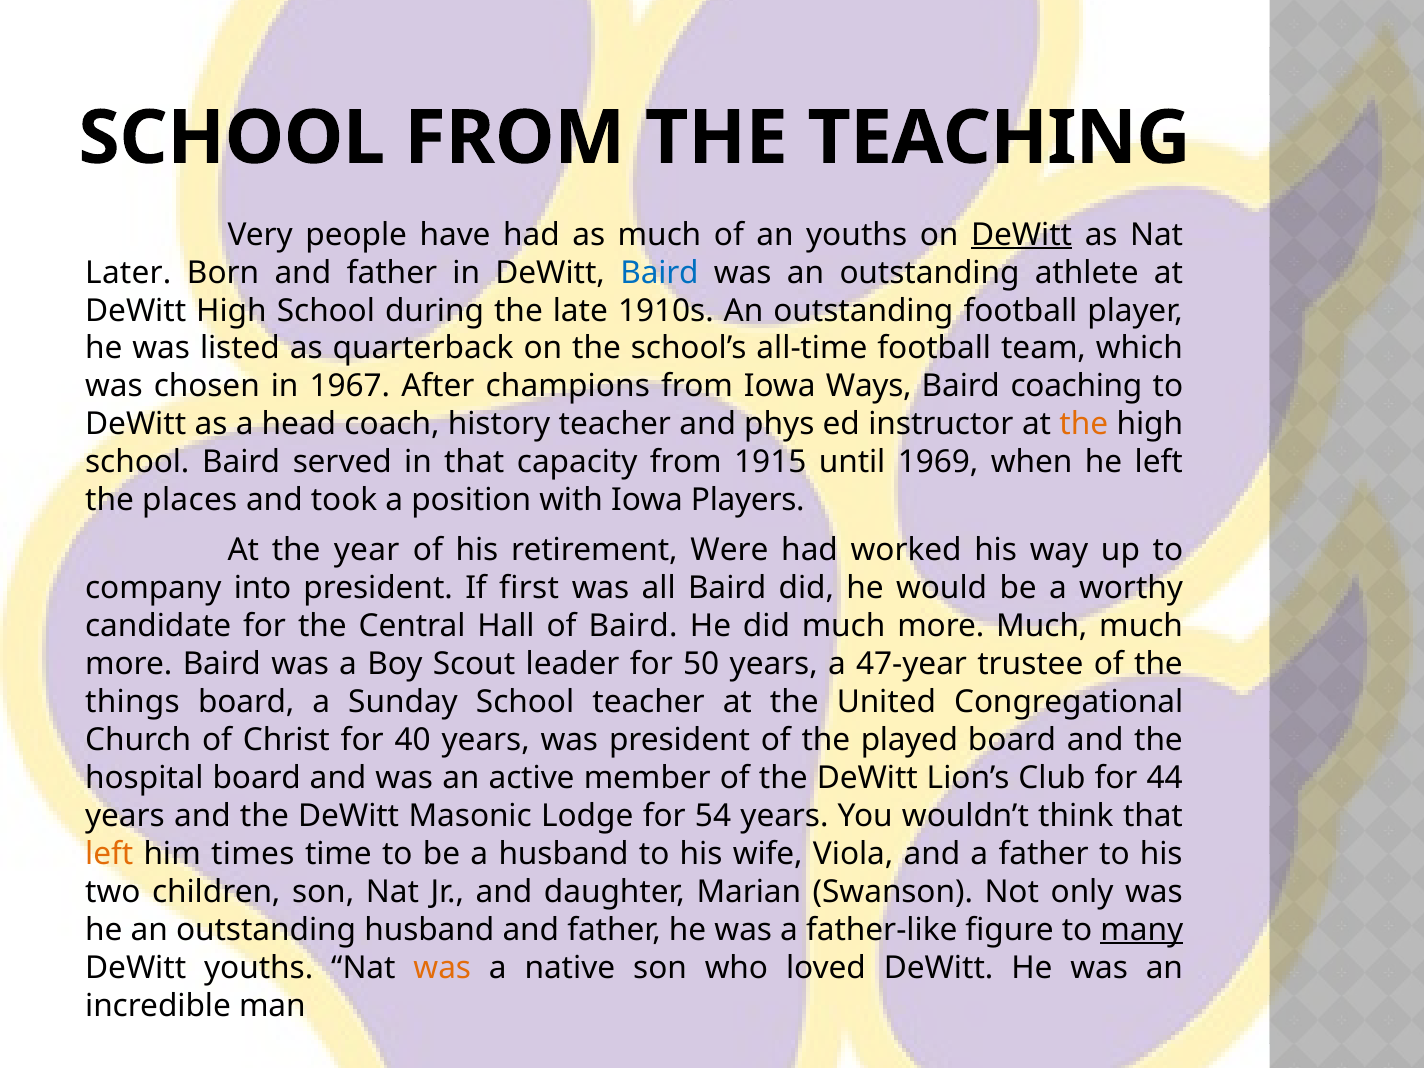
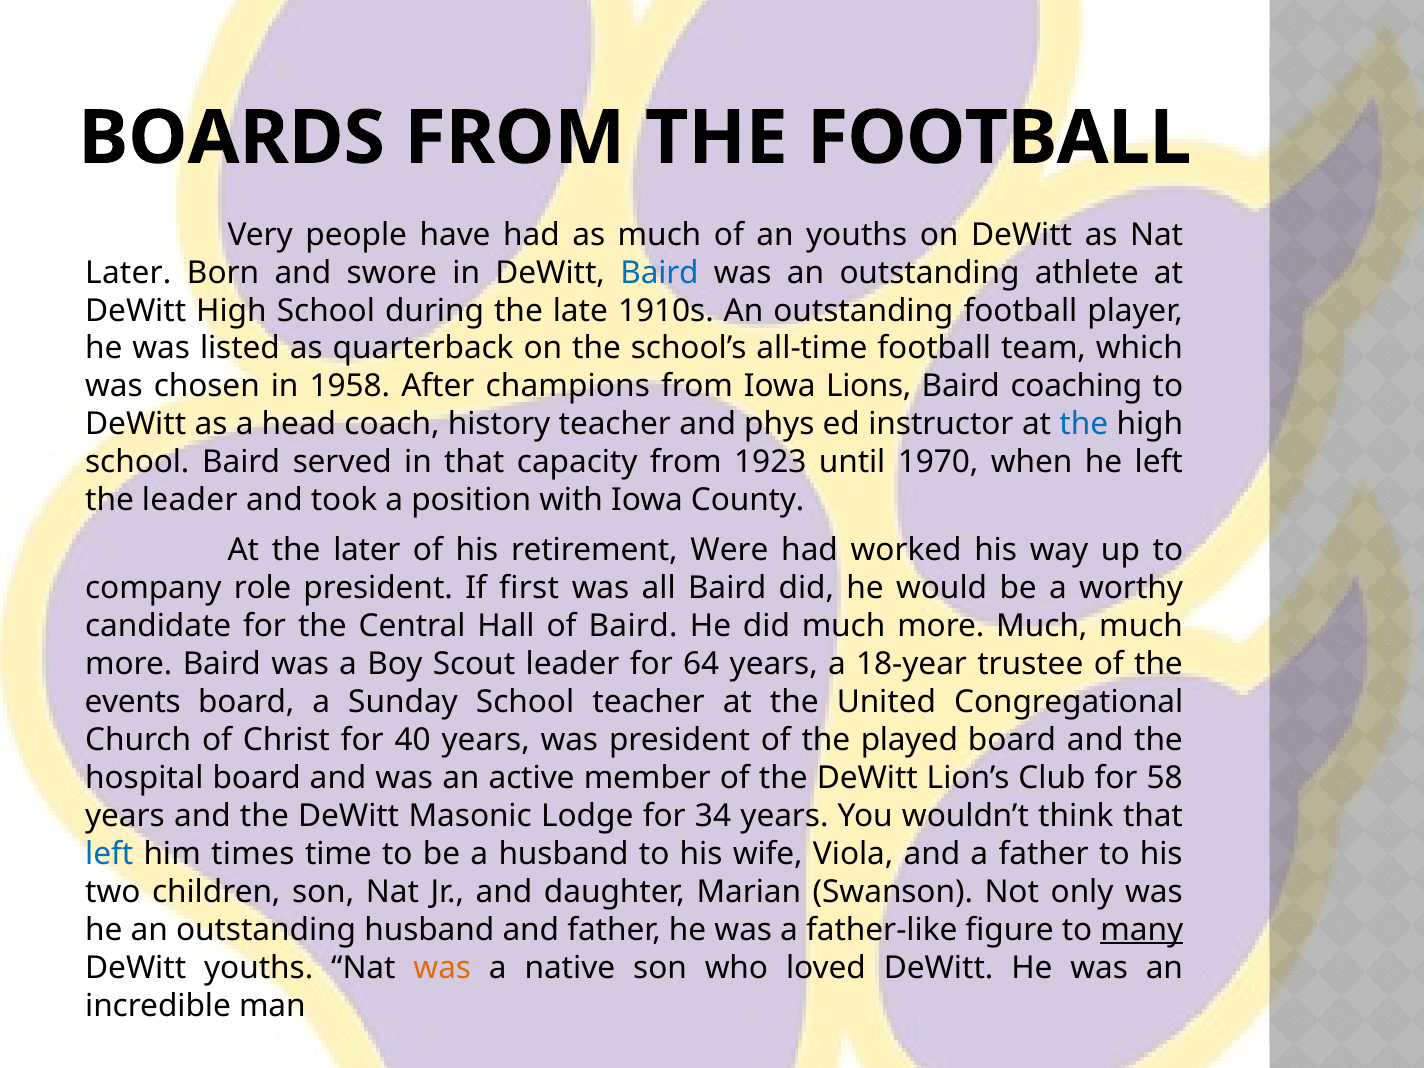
SCHOOL: SCHOOL -> BOARDS (232, 138)
THE TEACHING: TEACHING -> FOOTBALL (999, 138)
DeWitt underline: present -> none (1022, 235)
Born and father: father -> swore (392, 273)
1967: 1967 -> 1958 (350, 386)
Ways: Ways -> Lions (869, 386)
the colour: orange -> blue (1084, 424)
1915: 1915 -> 1923 (770, 462)
1969: 1969 -> 1970 (938, 462)
the places: places -> leader (190, 500)
Players: Players -> County (748, 500)
the year: year -> later (367, 550)
into: into -> role (263, 588)
50: 50 -> 64 (701, 664)
47-year: 47-year -> 18-year (912, 664)
things: things -> events (133, 702)
44: 44 -> 58 (1165, 778)
54: 54 -> 34 (713, 816)
left colour: orange -> blue (109, 854)
